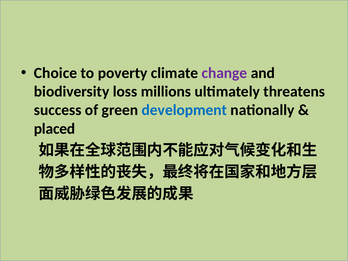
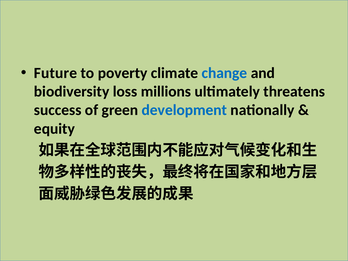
Choice: Choice -> Future (56, 73)
change colour: purple -> blue (224, 73)
placed: placed -> equity (54, 129)
